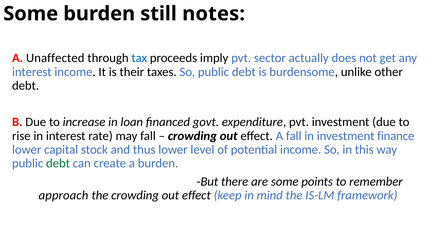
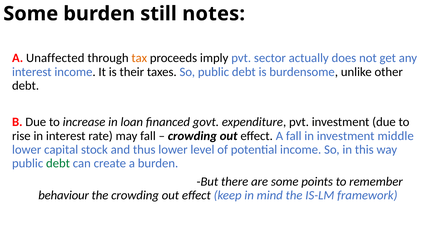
tax colour: blue -> orange (139, 58)
finance: finance -> middle (396, 136)
approach: approach -> behaviour (64, 195)
